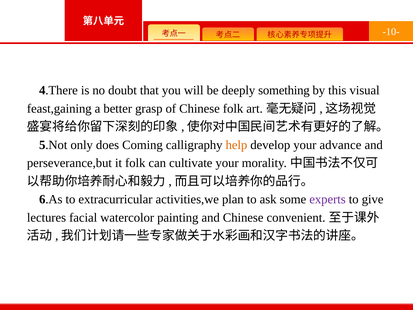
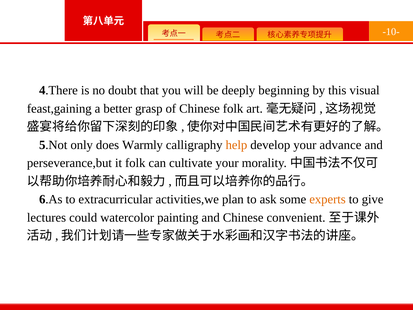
something: something -> beginning (284, 90)
Coming: Coming -> Warmly (143, 145)
experts colour: purple -> orange (328, 199)
facial: facial -> could (83, 217)
